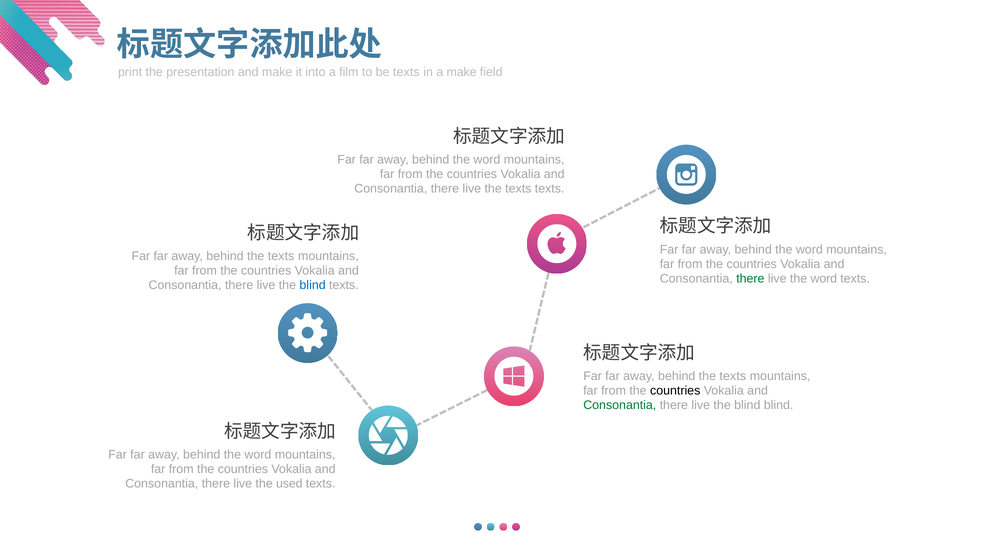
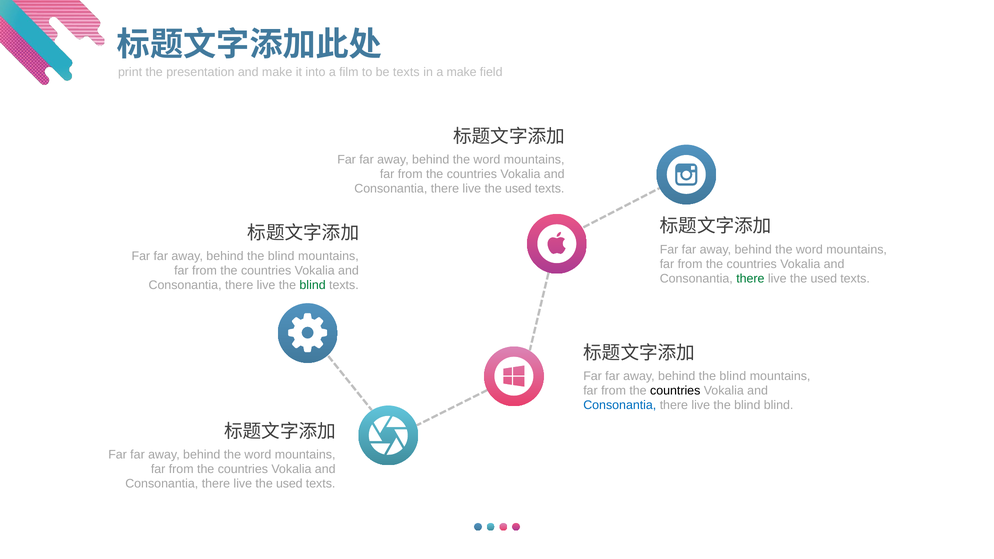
texts: texts -> used (518, 189)
texts: texts -> blind (281, 256)
word: word -> used (824, 279)
blind colour: blue -> green (313, 285)
texts: texts -> blind (733, 376)
Consonantia colour: green -> blue (620, 405)
